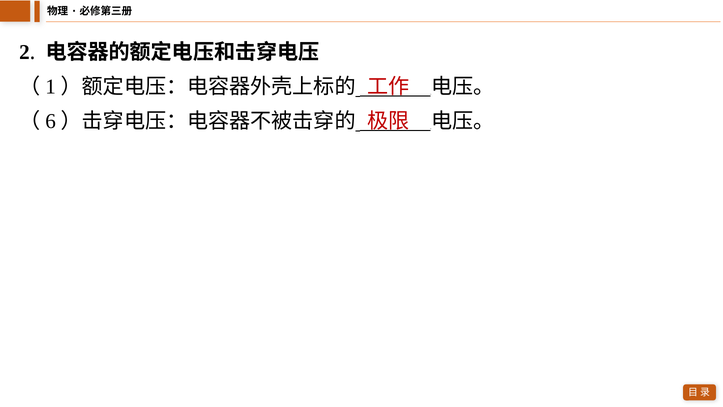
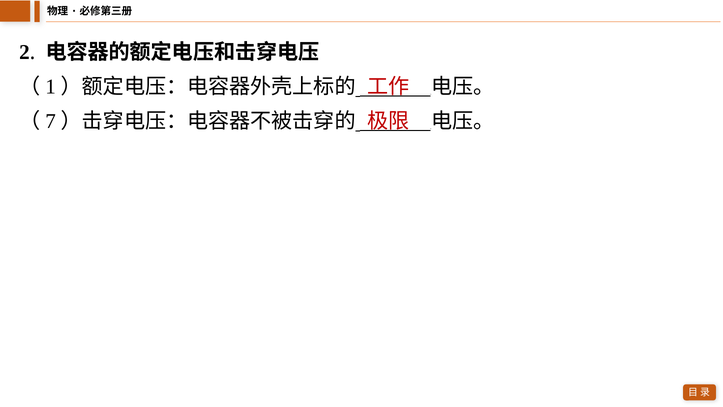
6: 6 -> 7 (51, 121)
